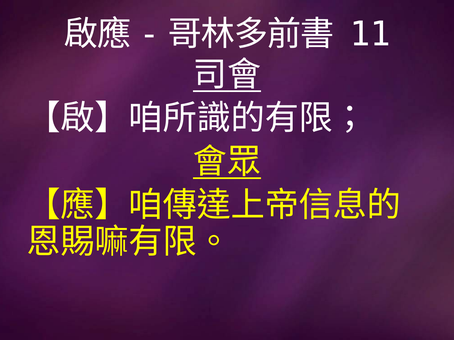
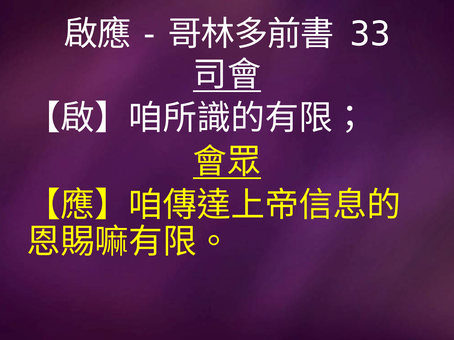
11: 11 -> 33 (370, 34)
